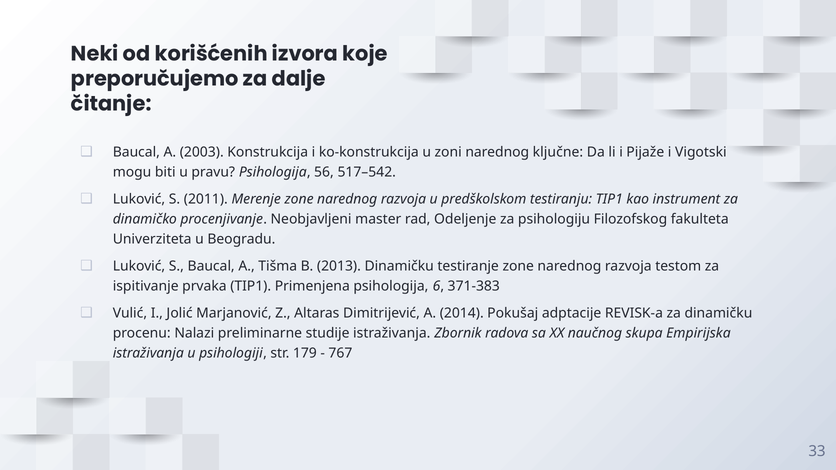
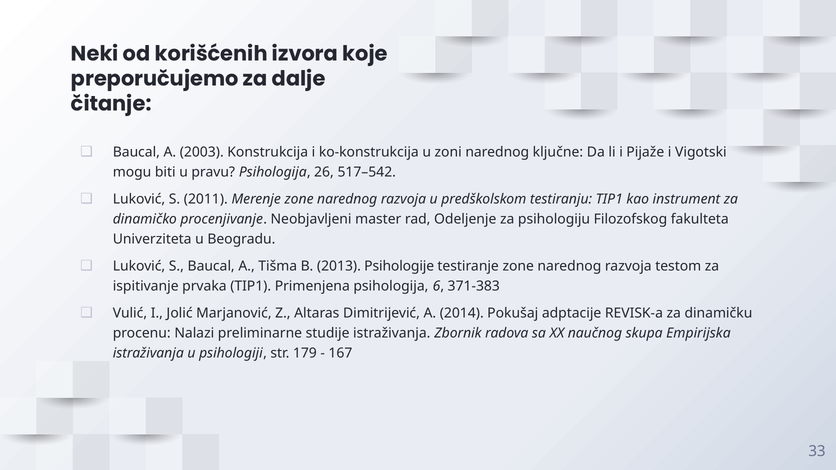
56: 56 -> 26 (324, 172)
2013 Dinamičku: Dinamičku -> Psihologije (399, 266)
767: 767 -> 167 (340, 353)
